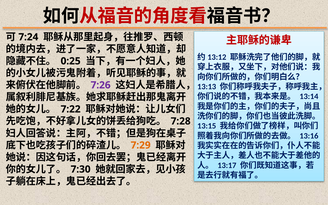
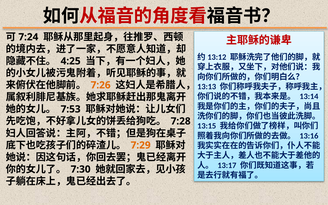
0:25: 0:25 -> 4:25 (71, 61)
7:26 colour: purple -> orange (101, 85)
7:22: 7:22 -> 7:53 (71, 109)
